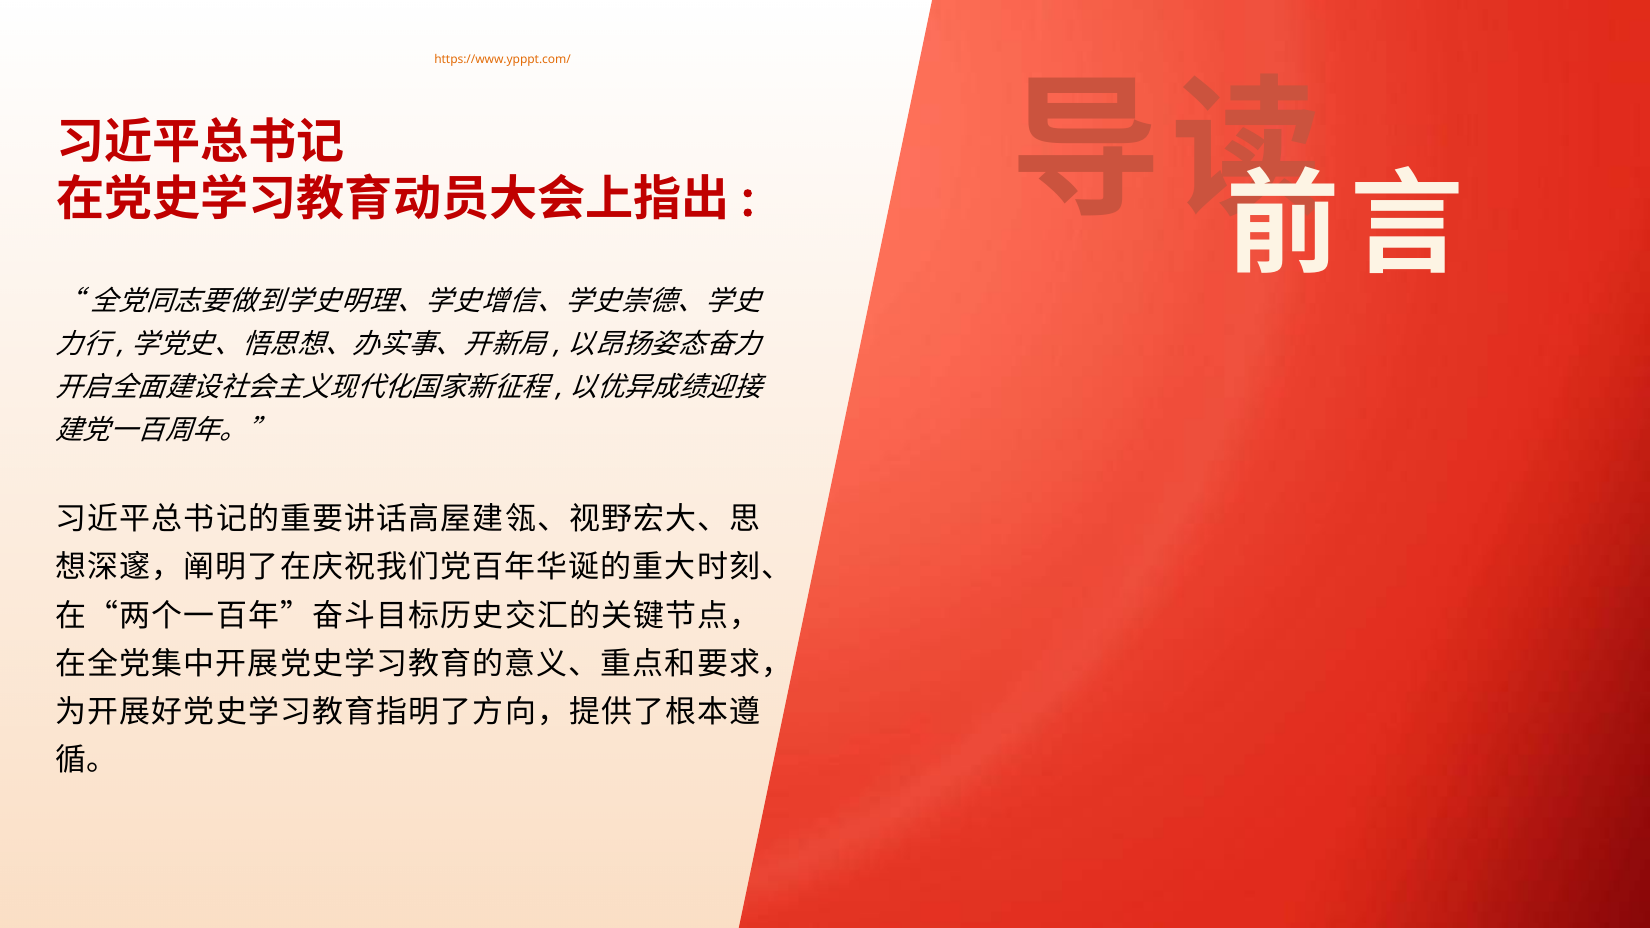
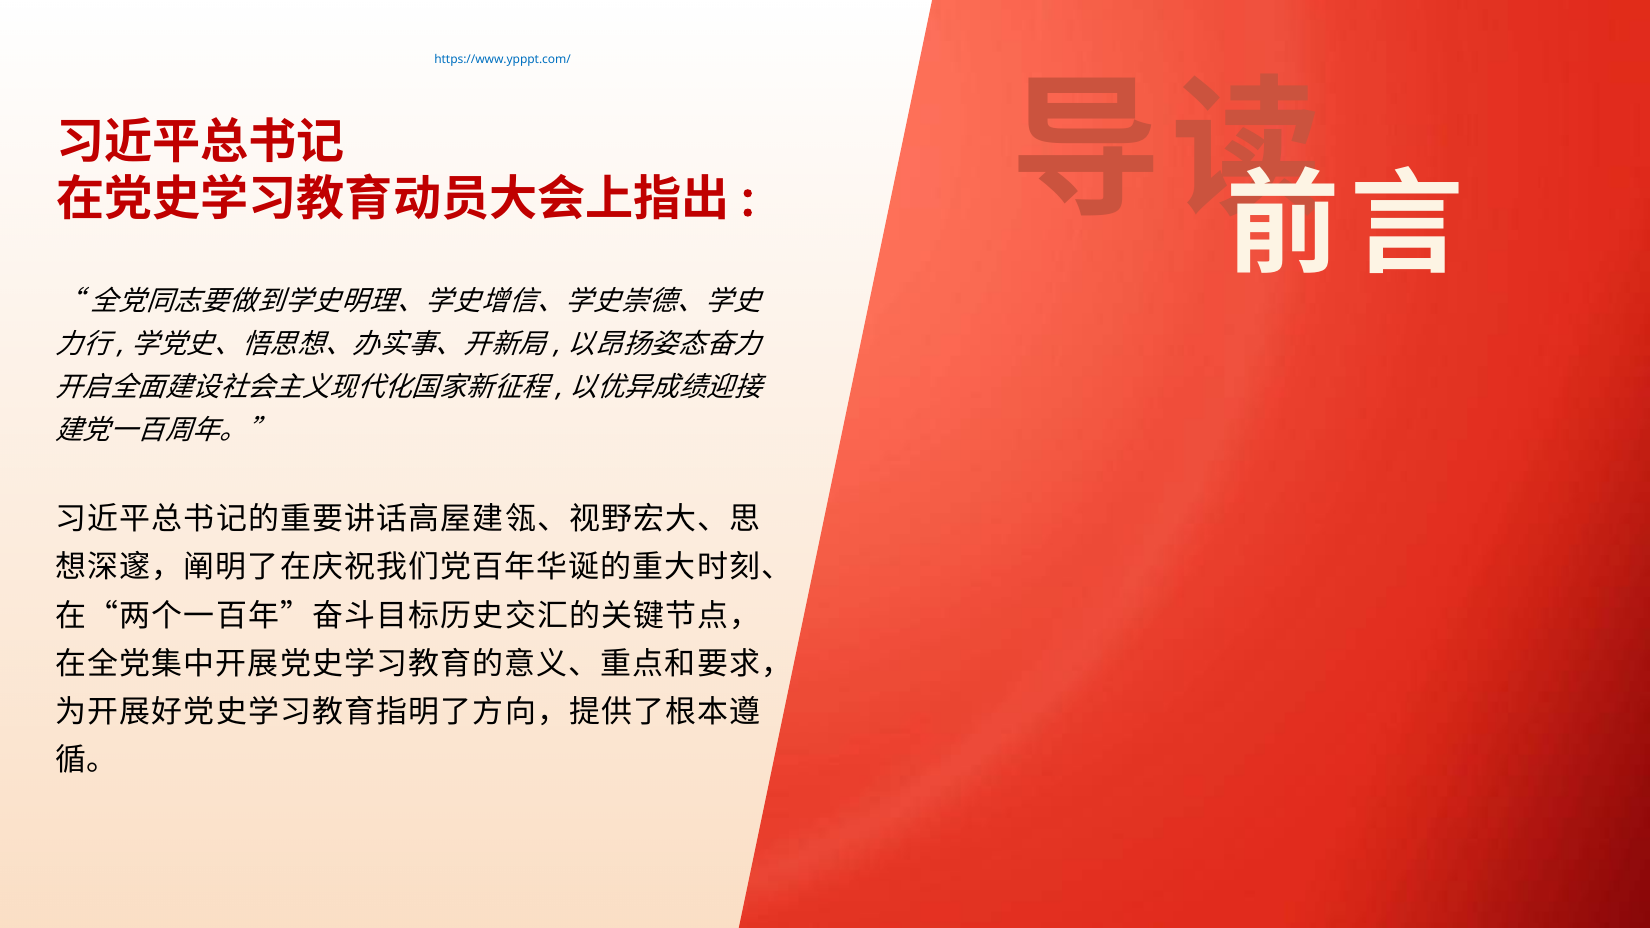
https://www.ypppt.com/ colour: orange -> blue (503, 60)
